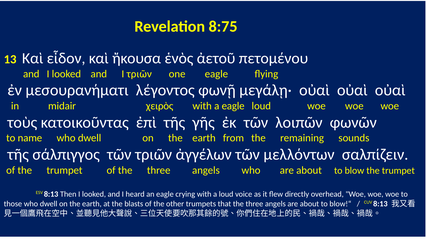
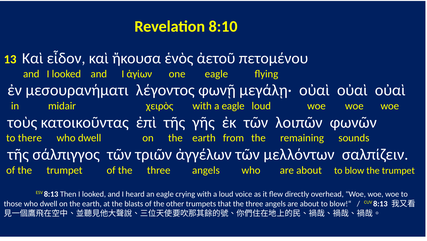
8:75: 8:75 -> 8:10 (223, 27)
I τριῶν: τριῶν -> ἁγίων (139, 74)
name: name -> there (30, 138)
